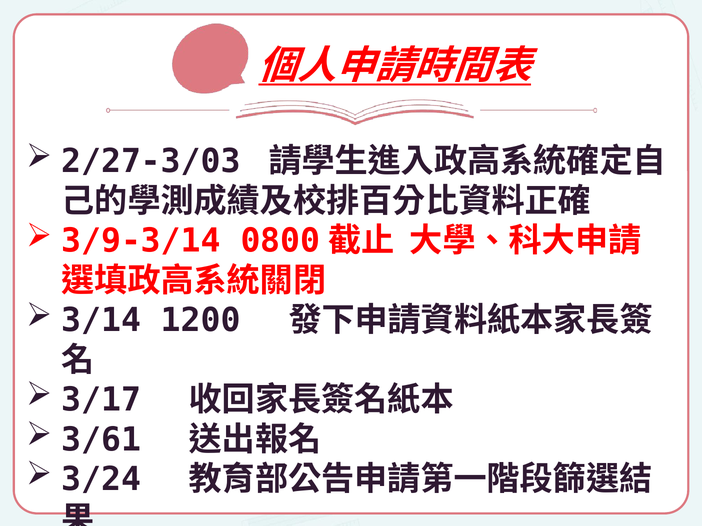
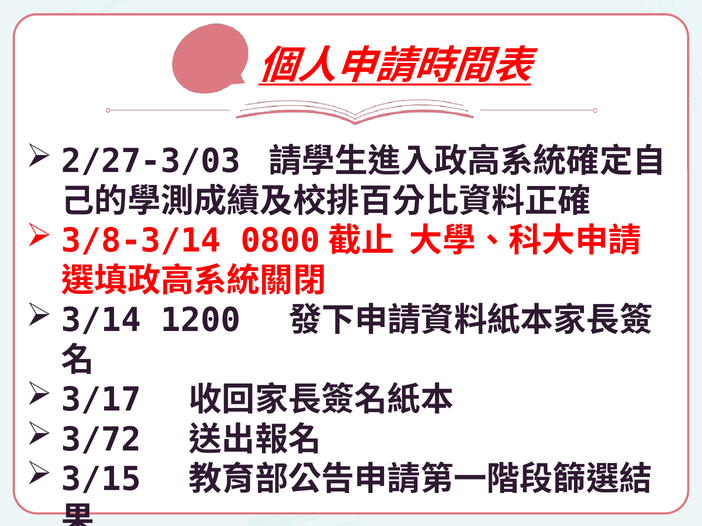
3/9-3/14: 3/9-3/14 -> 3/8-3/14 (141, 241)
3/61: 3/61 -> 3/72 (101, 440)
3/24: 3/24 -> 3/15 (101, 480)
